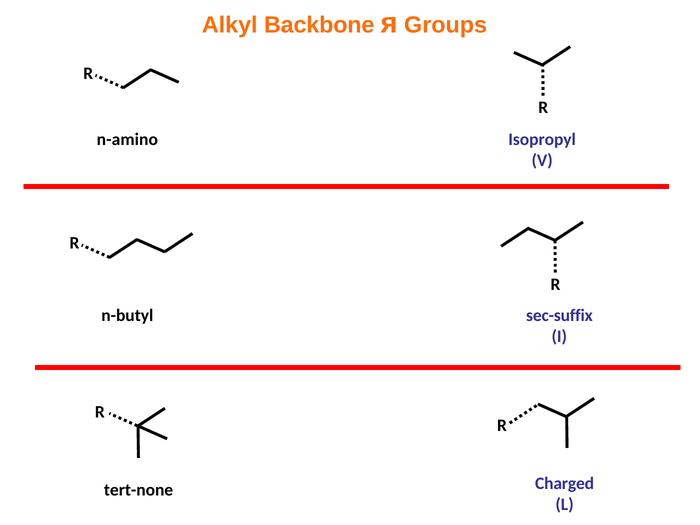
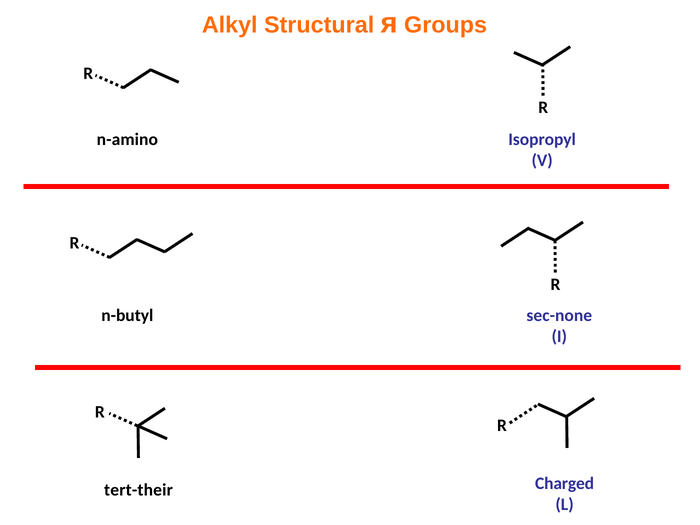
Backbone: Backbone -> Structural (319, 25)
sec-suffix: sec-suffix -> sec-none (559, 316)
tert-none: tert-none -> tert-their (138, 490)
